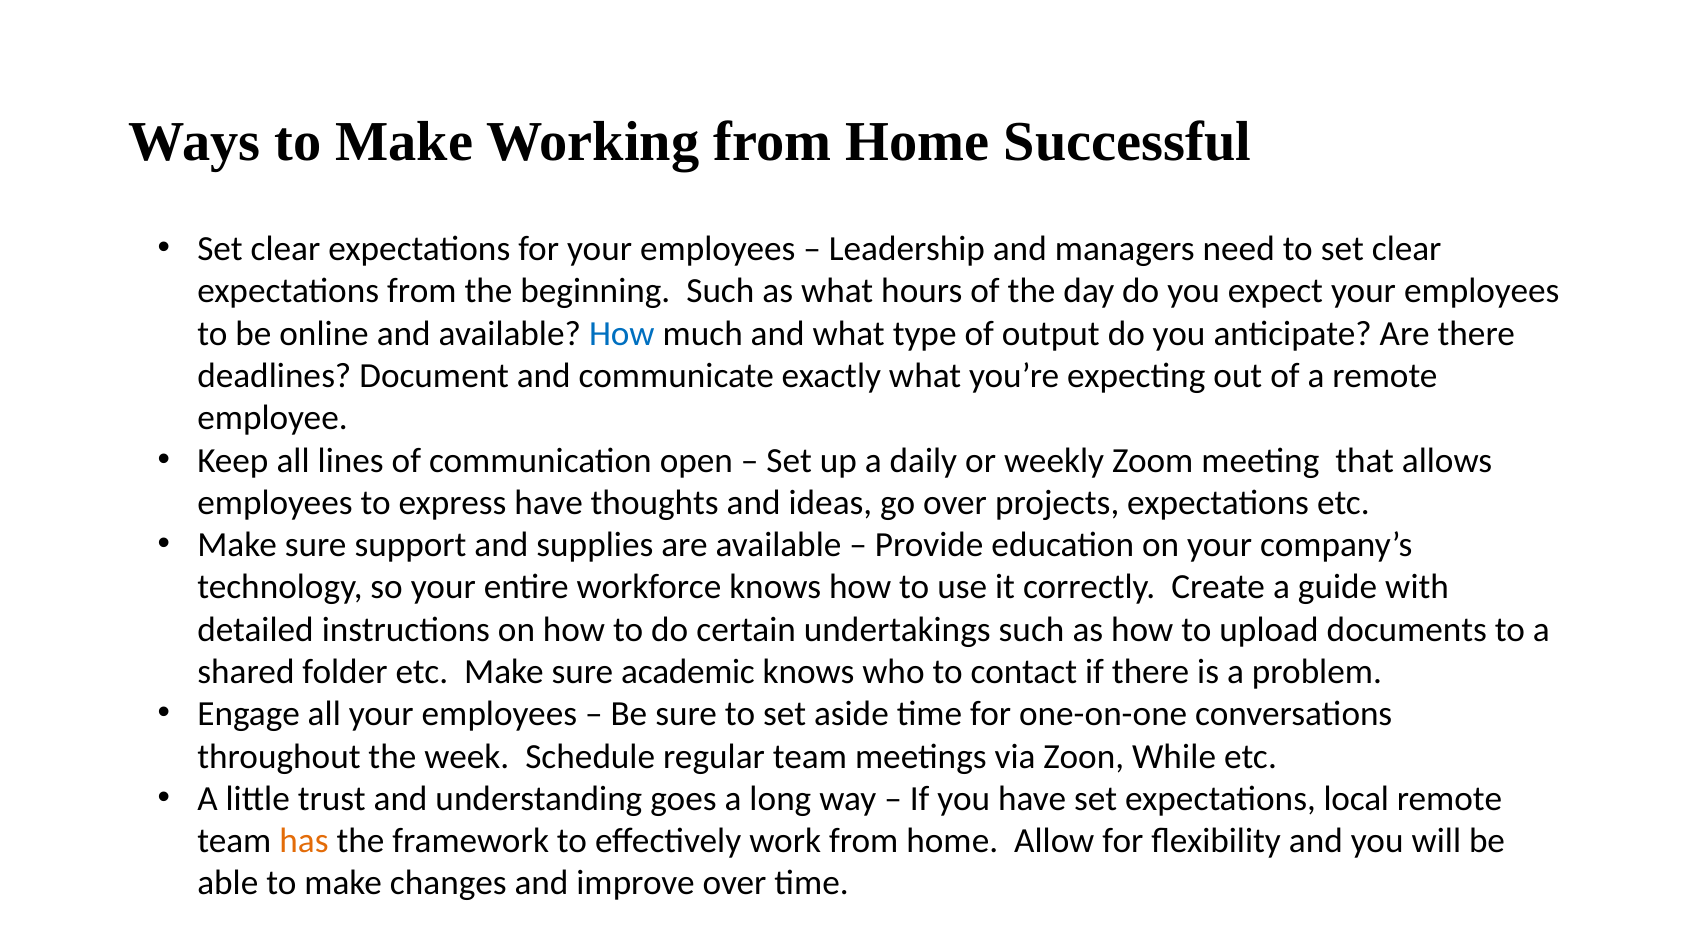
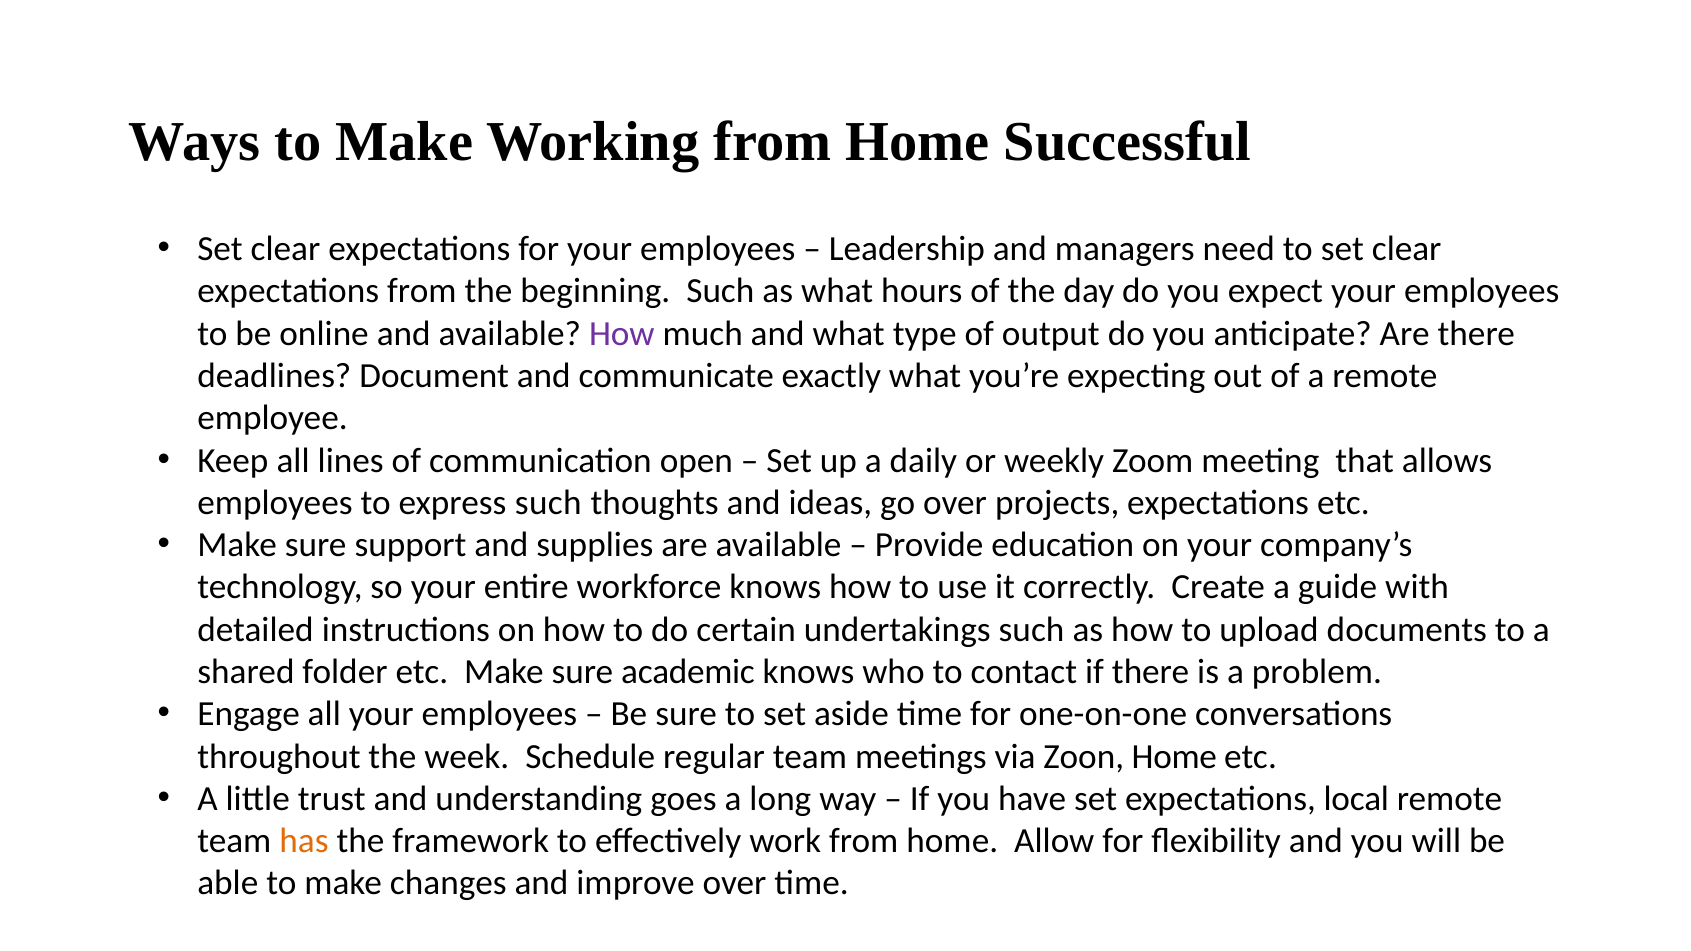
How colour: blue -> purple (622, 334)
express have: have -> such (548, 503)
Zoon While: While -> Home (1174, 757)
